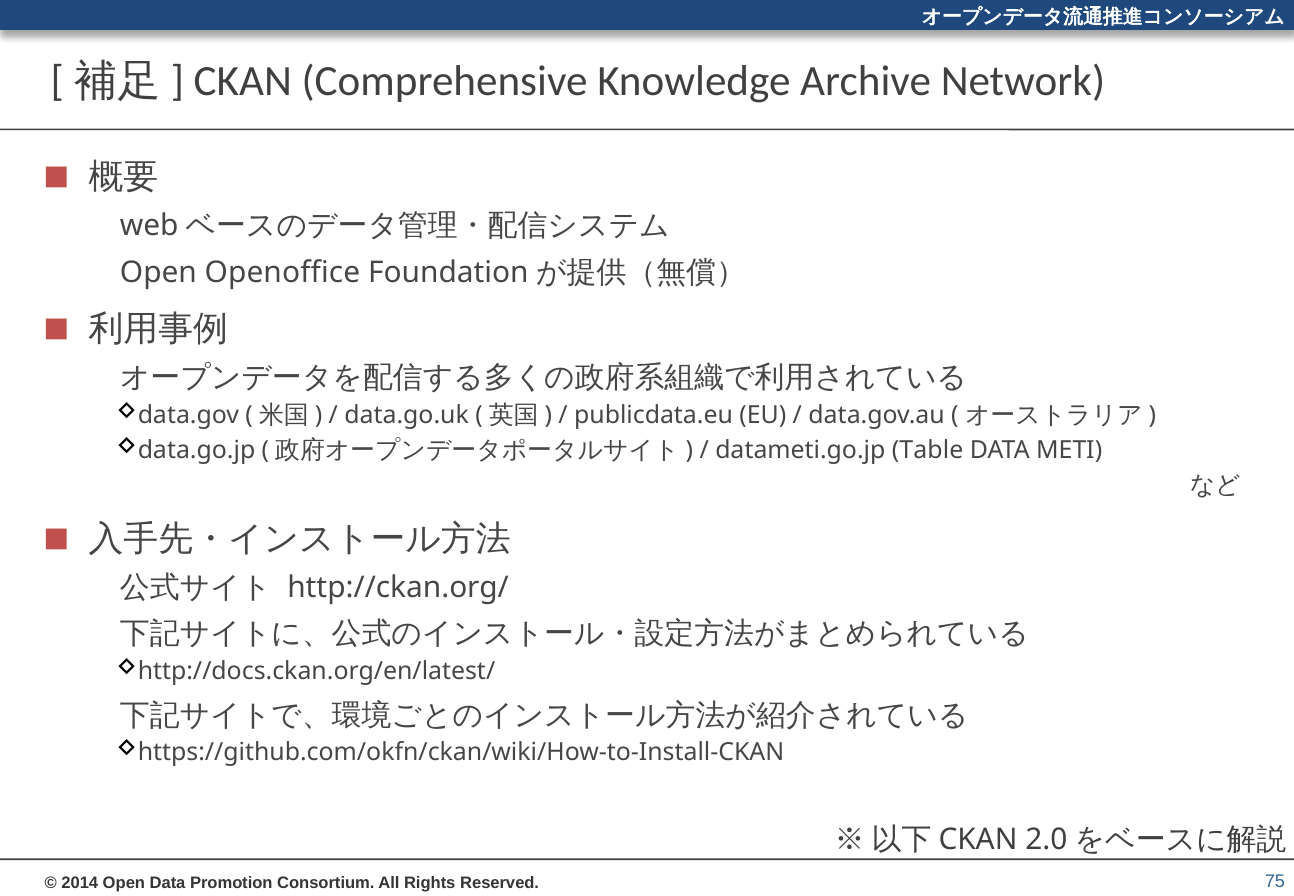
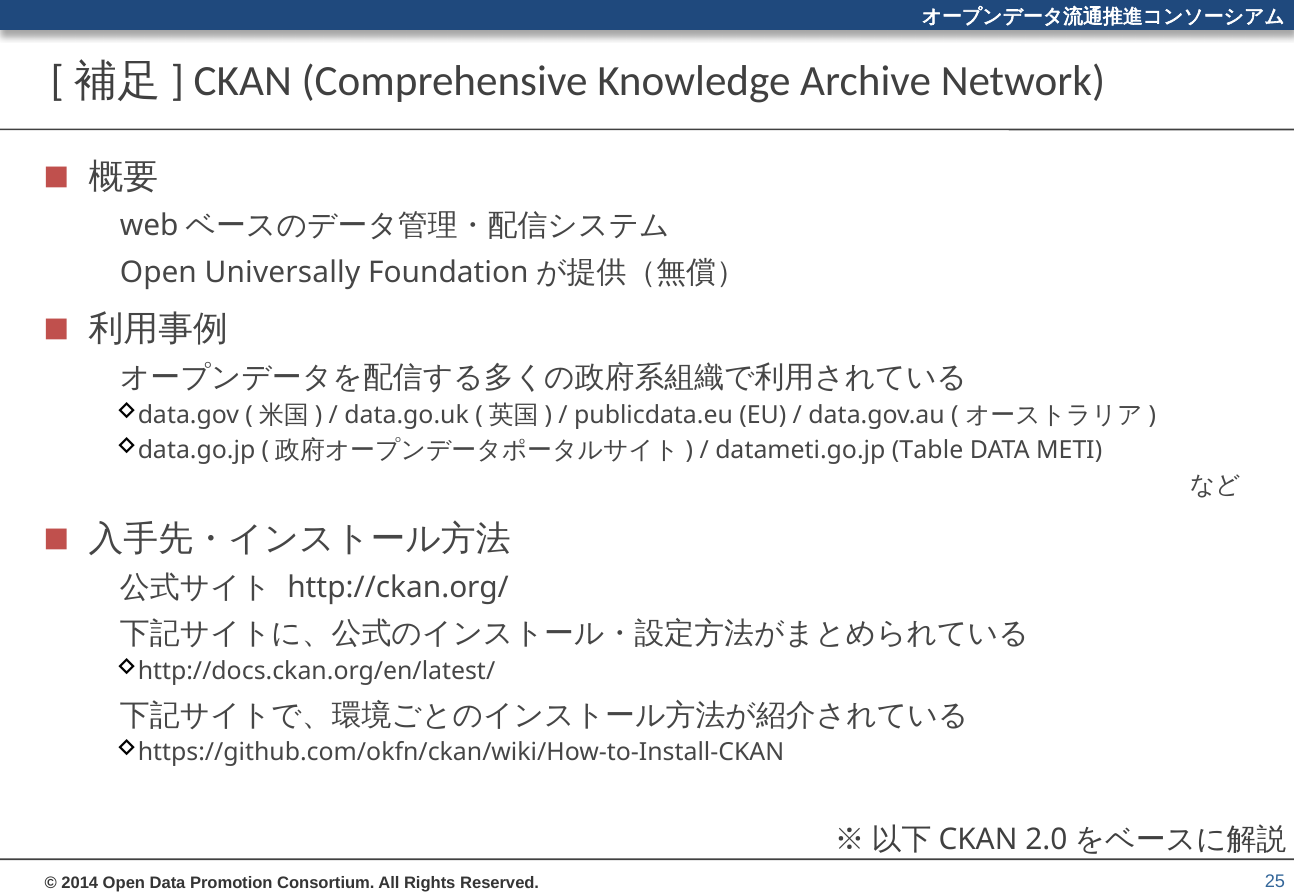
Openoffice: Openoffice -> Universally (282, 272)
75: 75 -> 25 (1275, 882)
